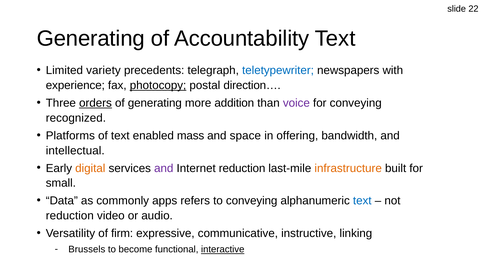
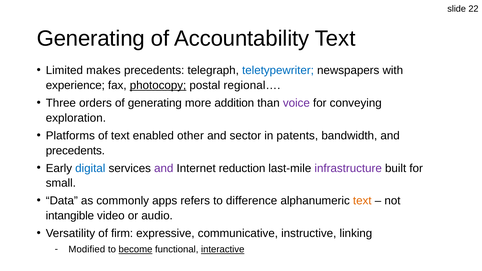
variety: variety -> makes (103, 71)
direction…: direction… -> regional… (252, 85)
orders underline: present -> none (95, 103)
recognized: recognized -> exploration (76, 118)
mass: mass -> other (190, 136)
space: space -> sector (245, 136)
offering: offering -> patents (297, 136)
intellectual: intellectual -> precedents (75, 151)
digital colour: orange -> blue (90, 168)
infrastructure colour: orange -> purple (348, 168)
to conveying: conveying -> difference (252, 201)
text colour: blue -> orange (362, 201)
reduction: reduction -> intangible (70, 216)
Brussels: Brussels -> Modified (87, 250)
become underline: none -> present (136, 250)
